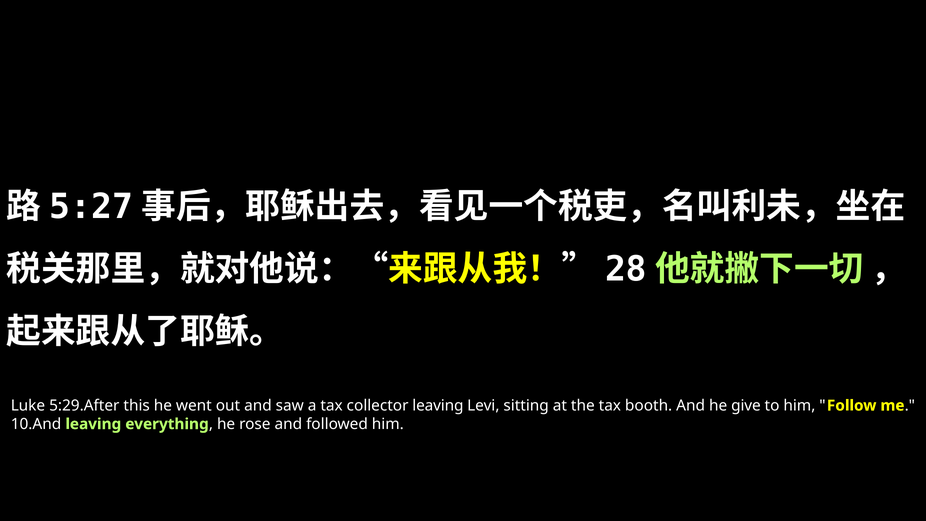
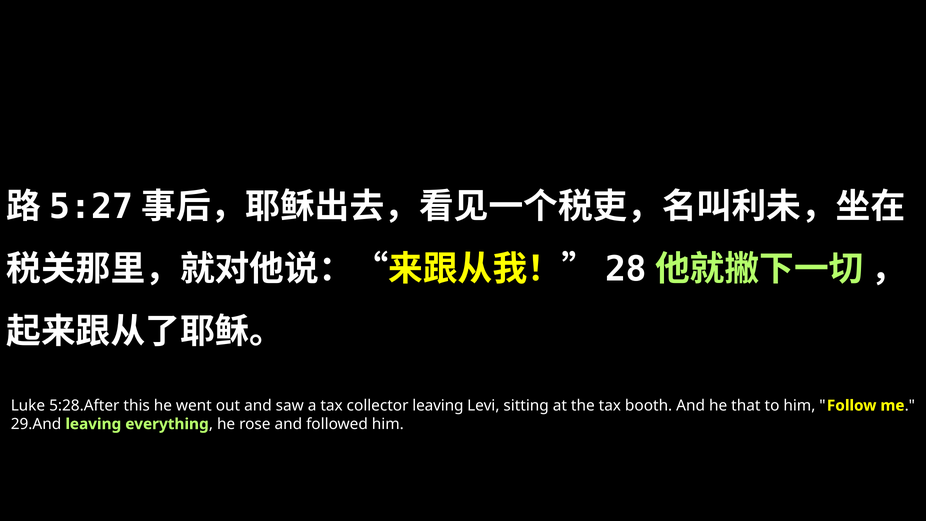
5:29.After: 5:29.After -> 5:28.After (84, 405)
give: give -> that (746, 405)
10.And: 10.And -> 29.And (36, 424)
